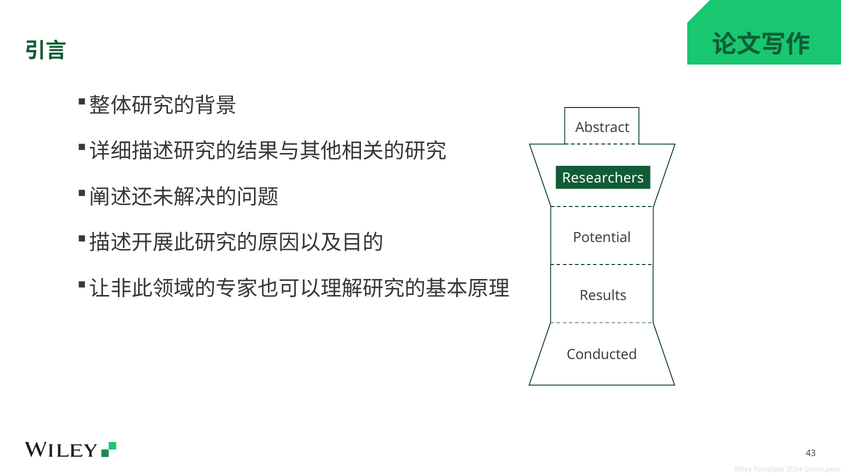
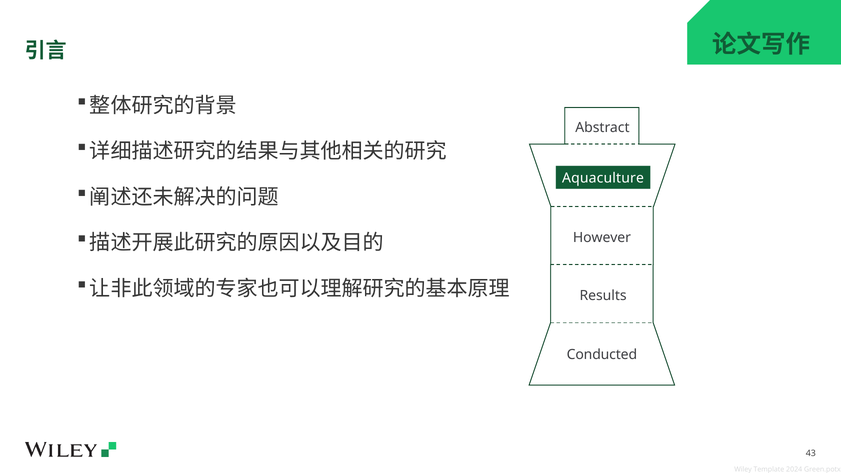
Researchers: Researchers -> Aquaculture (603, 178)
Potential: Potential -> However (602, 238)
